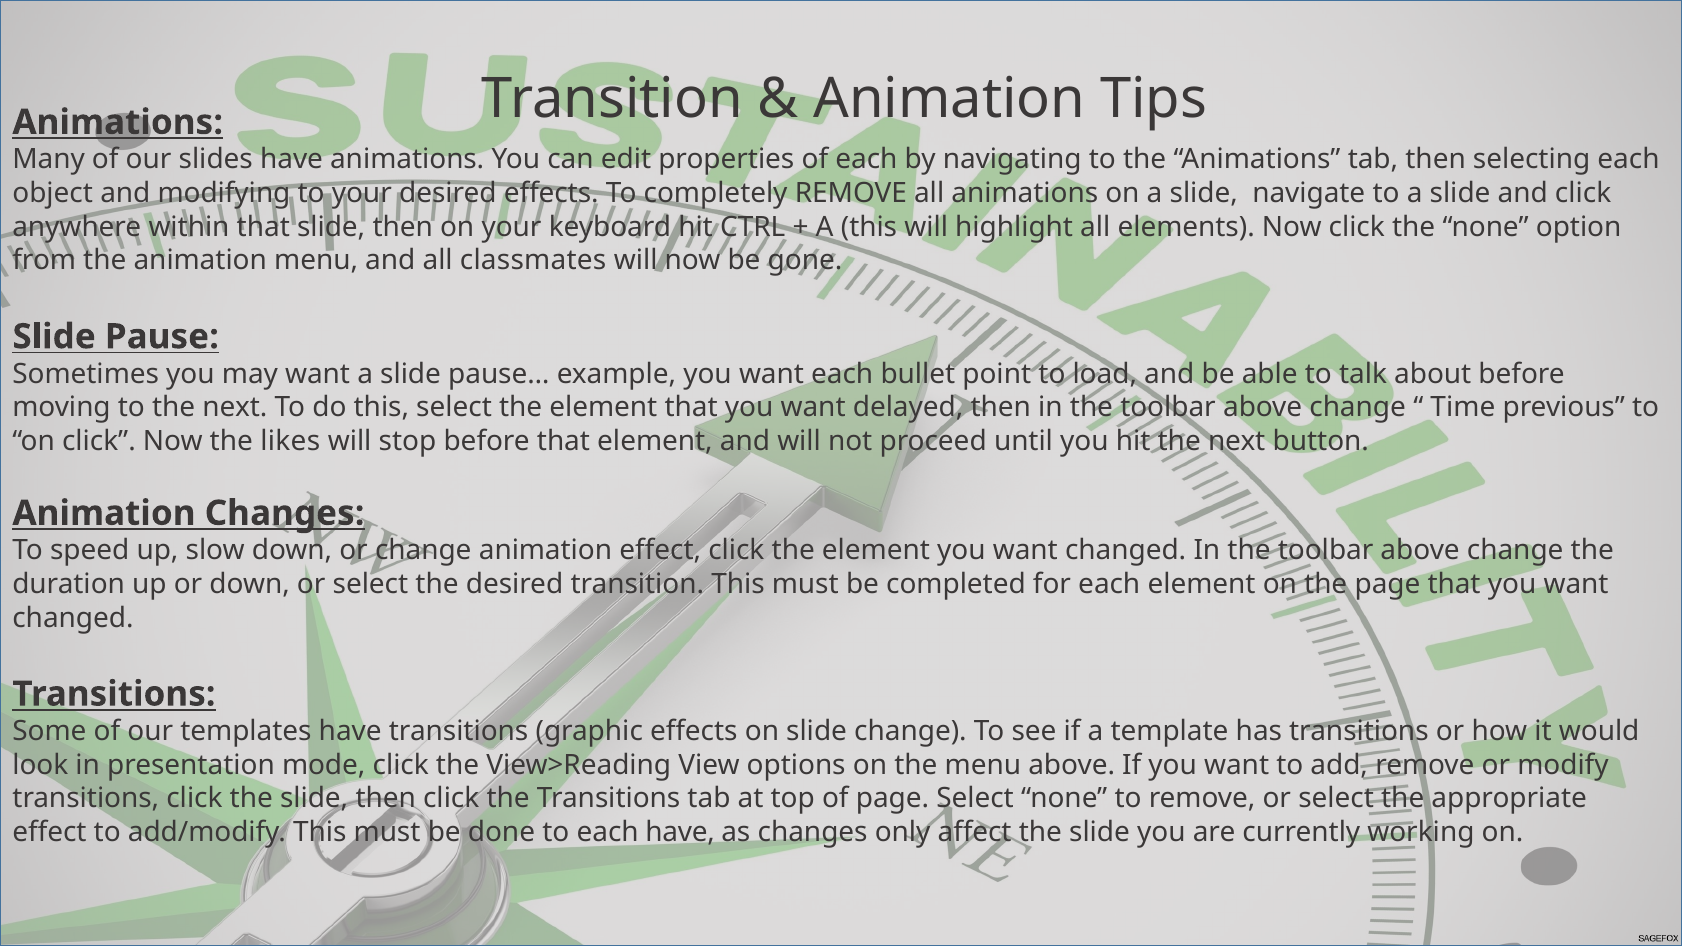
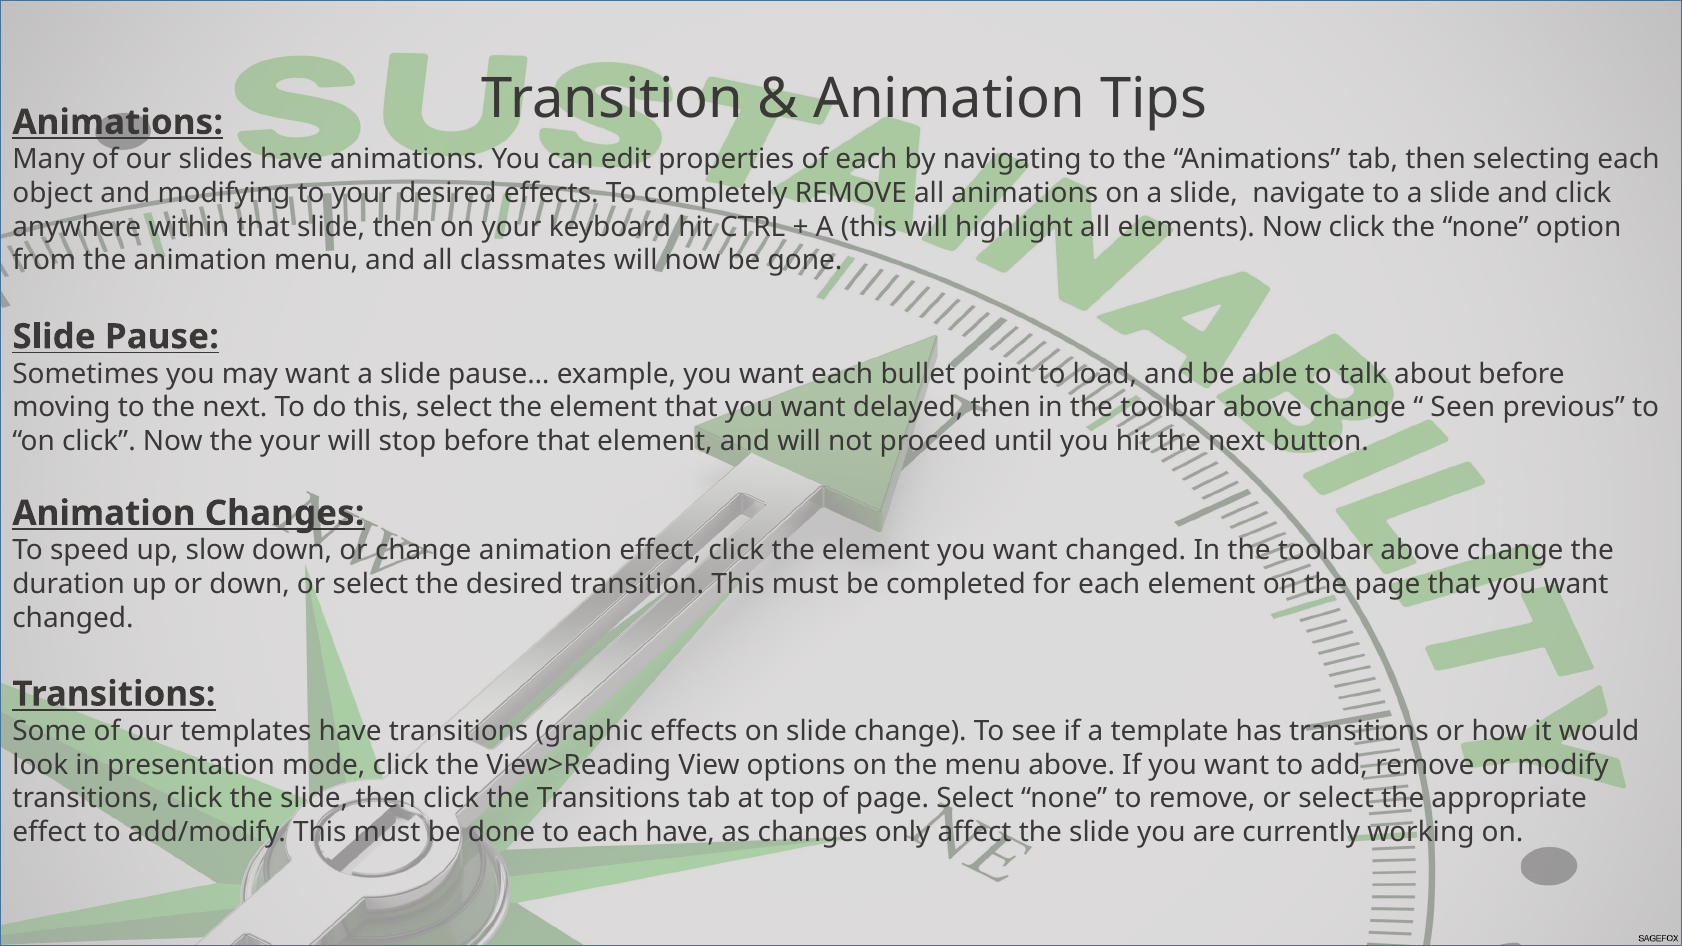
Time: Time -> Seen (1463, 408)
the likes: likes -> your (290, 441)
